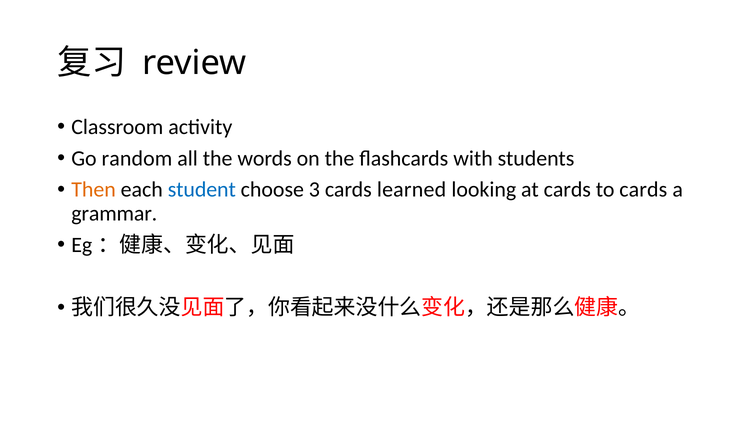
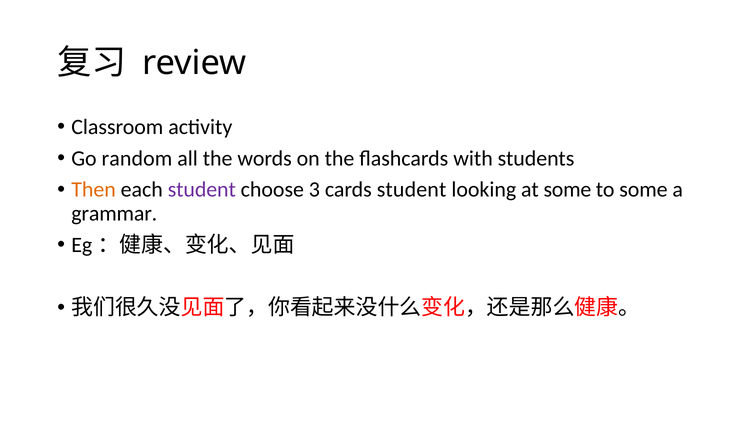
student colour: blue -> purple (202, 190)
cards learned: learned -> student (412, 190)
at cards: cards -> some (567, 190)
to cards: cards -> some (643, 190)
